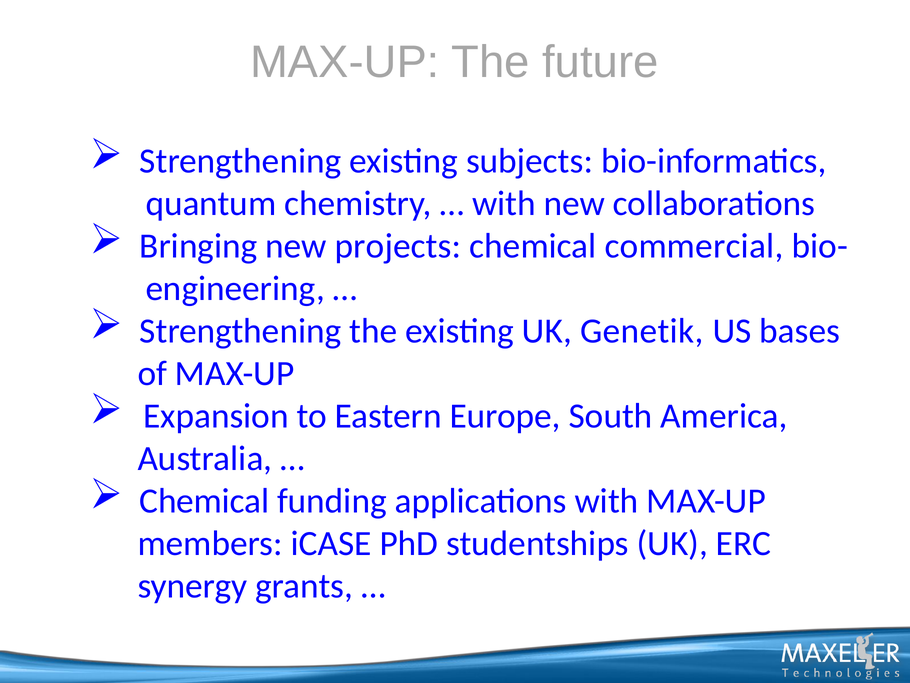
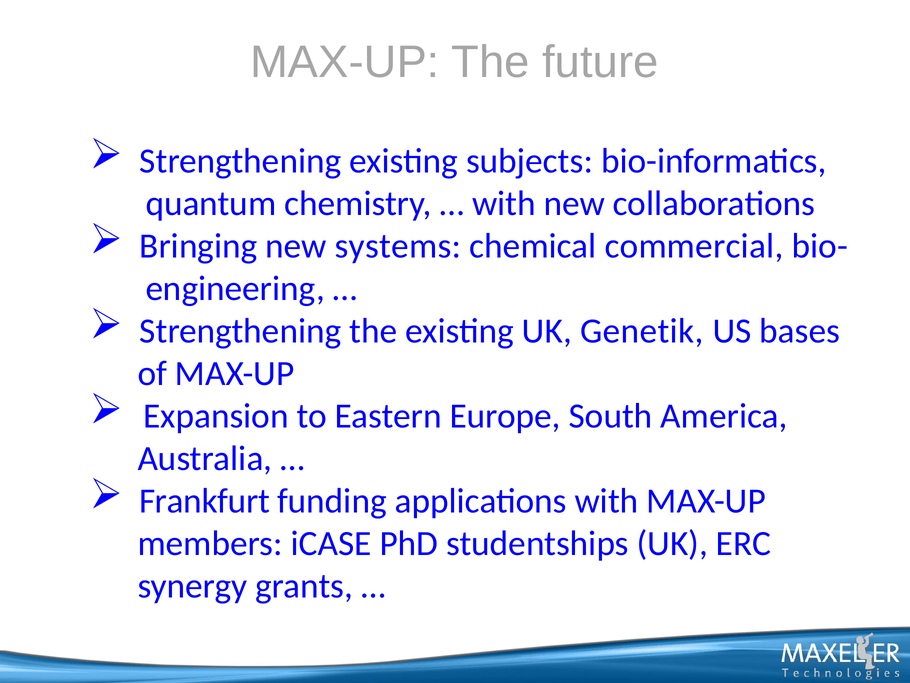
projects: projects -> systems (398, 246)
Chemical: Chemical -> Frankfurt (204, 501)
